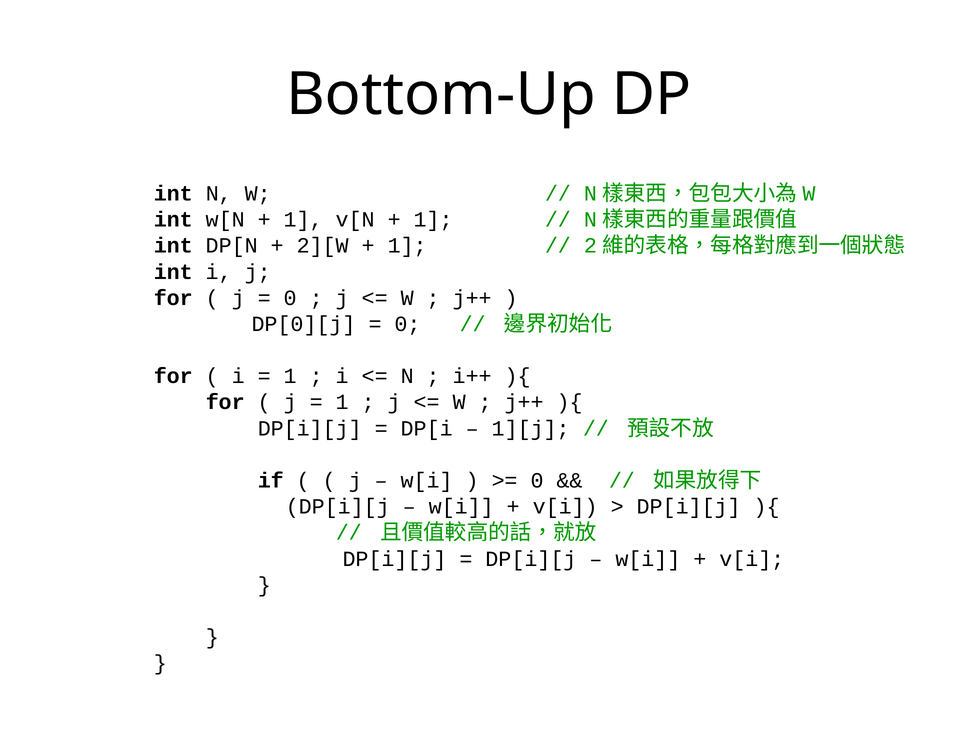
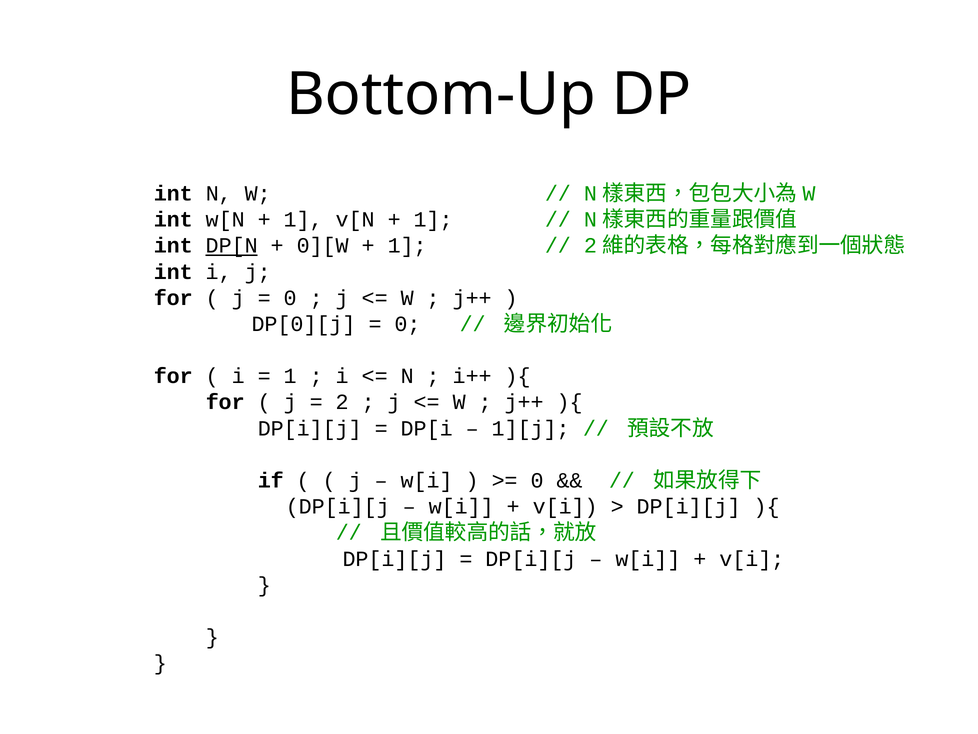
DP[N underline: none -> present (232, 246)
2][W: 2][W -> 0][W (323, 246)
1: 1 -> 2 (342, 402)
